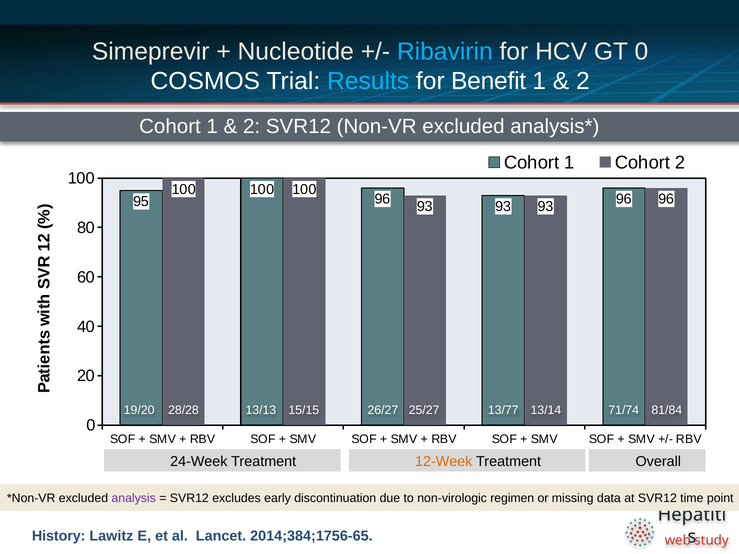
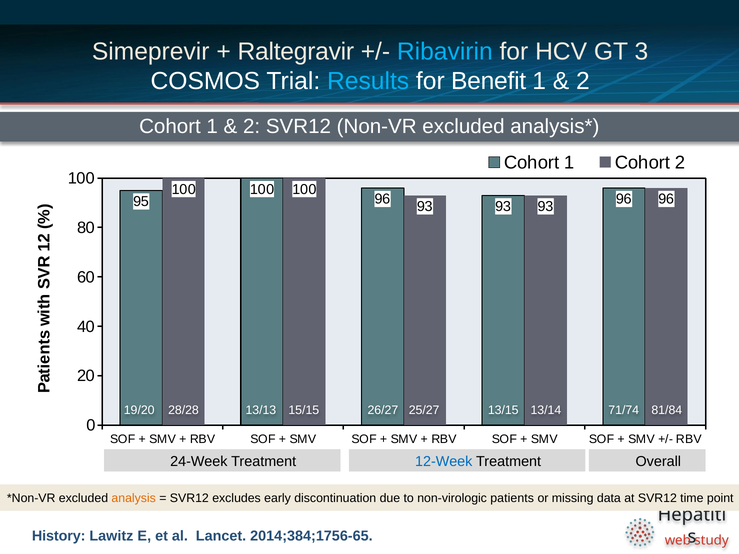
Nucleotide: Nucleotide -> Raltegravir (296, 52)
GT 0: 0 -> 3 (641, 52)
13/77: 13/77 -> 13/15 (503, 410)
12-Week colour: orange -> blue (444, 462)
analysis colour: purple -> orange (134, 499)
regimen: regimen -> patients (512, 499)
